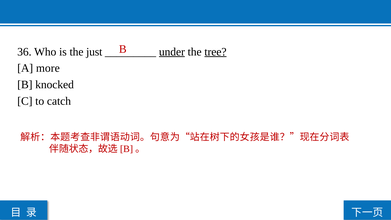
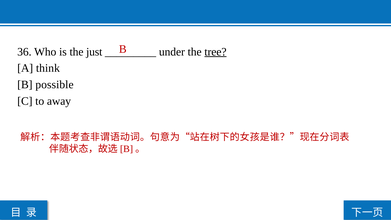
under underline: present -> none (172, 52)
more: more -> think (48, 68)
knocked: knocked -> possible (54, 85)
catch: catch -> away (59, 101)
